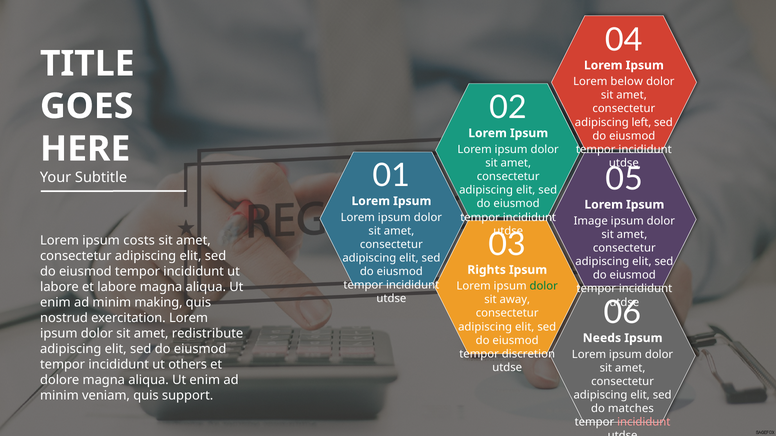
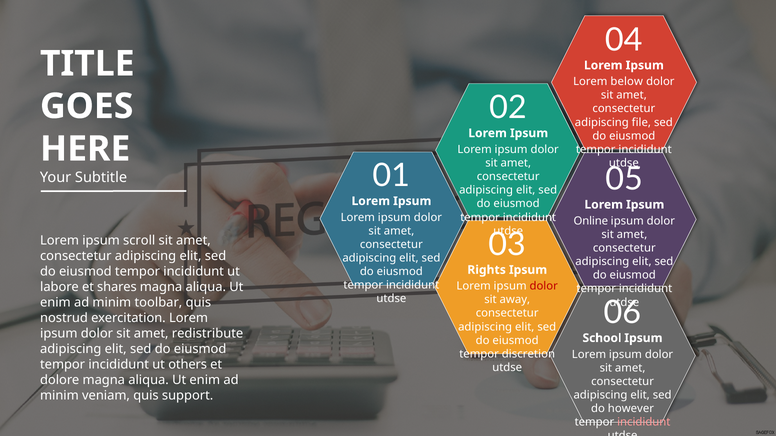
left: left -> file (641, 122)
Image: Image -> Online (591, 221)
costs: costs -> scroll (139, 241)
dolor colour: green -> red (544, 286)
et labore: labore -> shares (117, 287)
making: making -> toolbar (158, 303)
Needs: Needs -> School (602, 338)
matches: matches -> however (631, 409)
